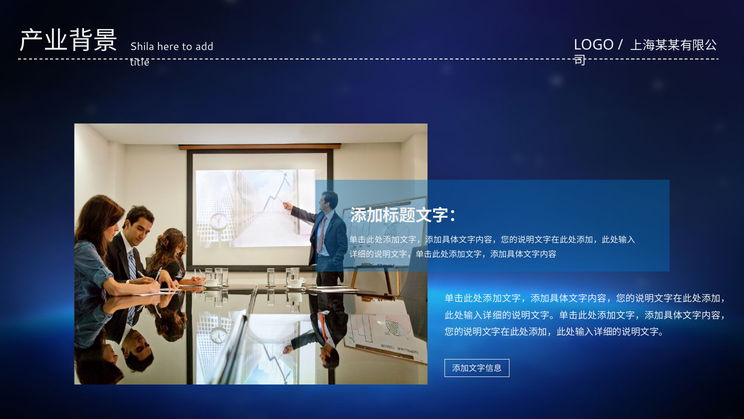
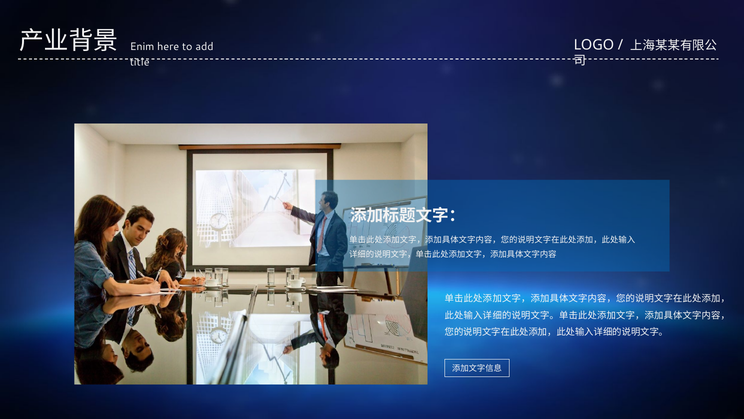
Shila: Shila -> Enim (142, 47)
